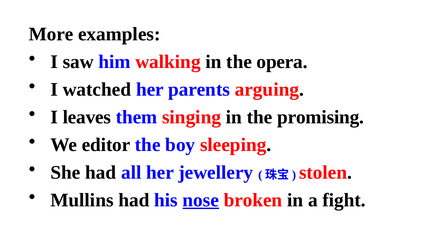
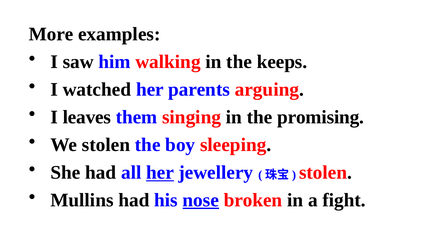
opera: opera -> keeps (282, 62)
We editor: editor -> stolen (106, 145)
her underline: none -> present (160, 173)
